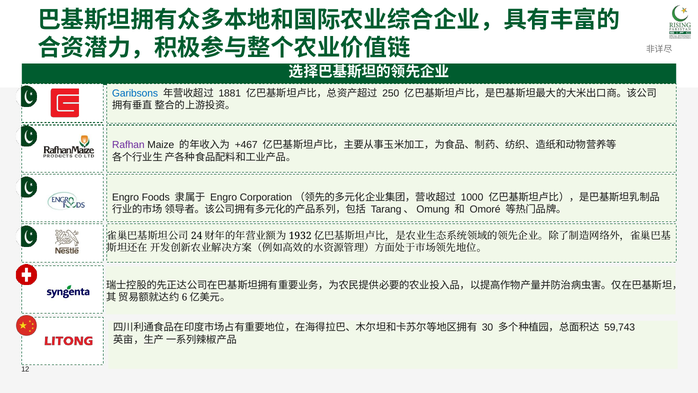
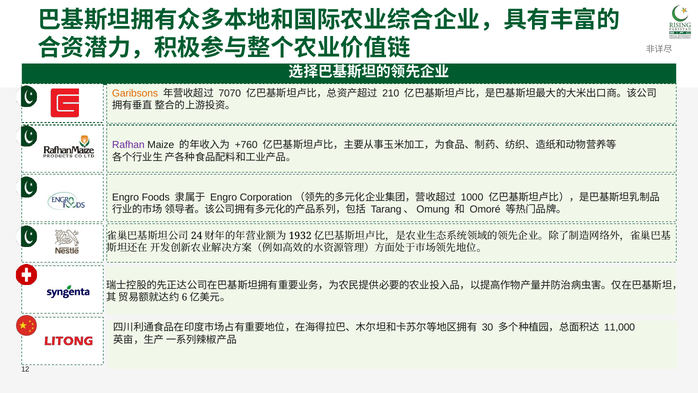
Garibsons colour: blue -> orange (135, 93)
1881: 1881 -> 7070 (230, 93)
250: 250 -> 210 (391, 93)
+467: +467 -> +760 (246, 145)
59,743: 59,743 -> 11,000 (620, 327)
